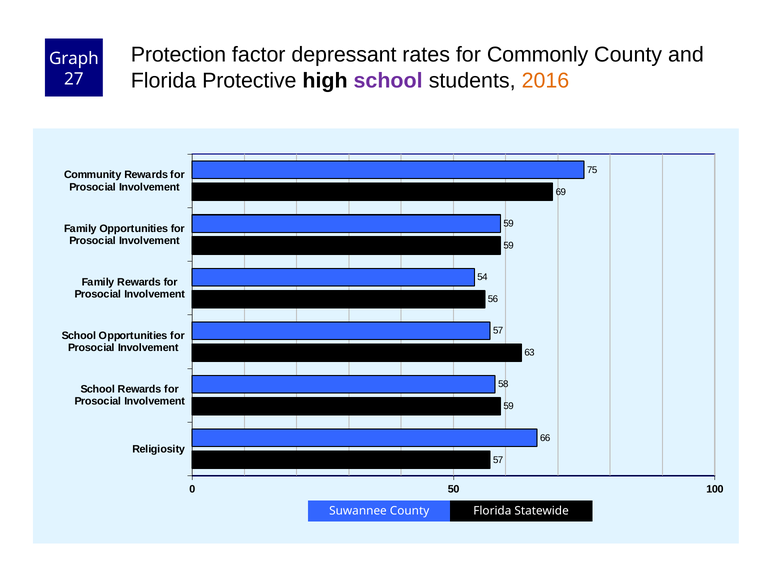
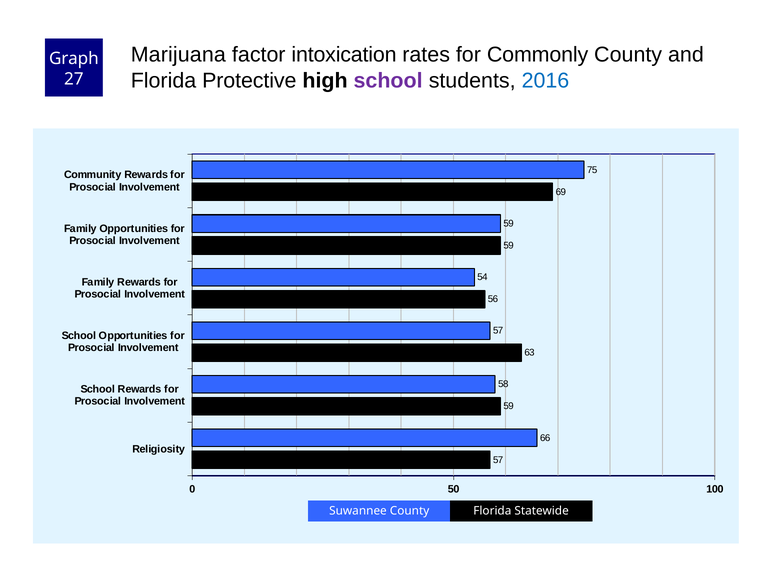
Protection: Protection -> Marijuana (178, 55)
depressant: depressant -> intoxication (344, 55)
2016 colour: orange -> blue (545, 81)
